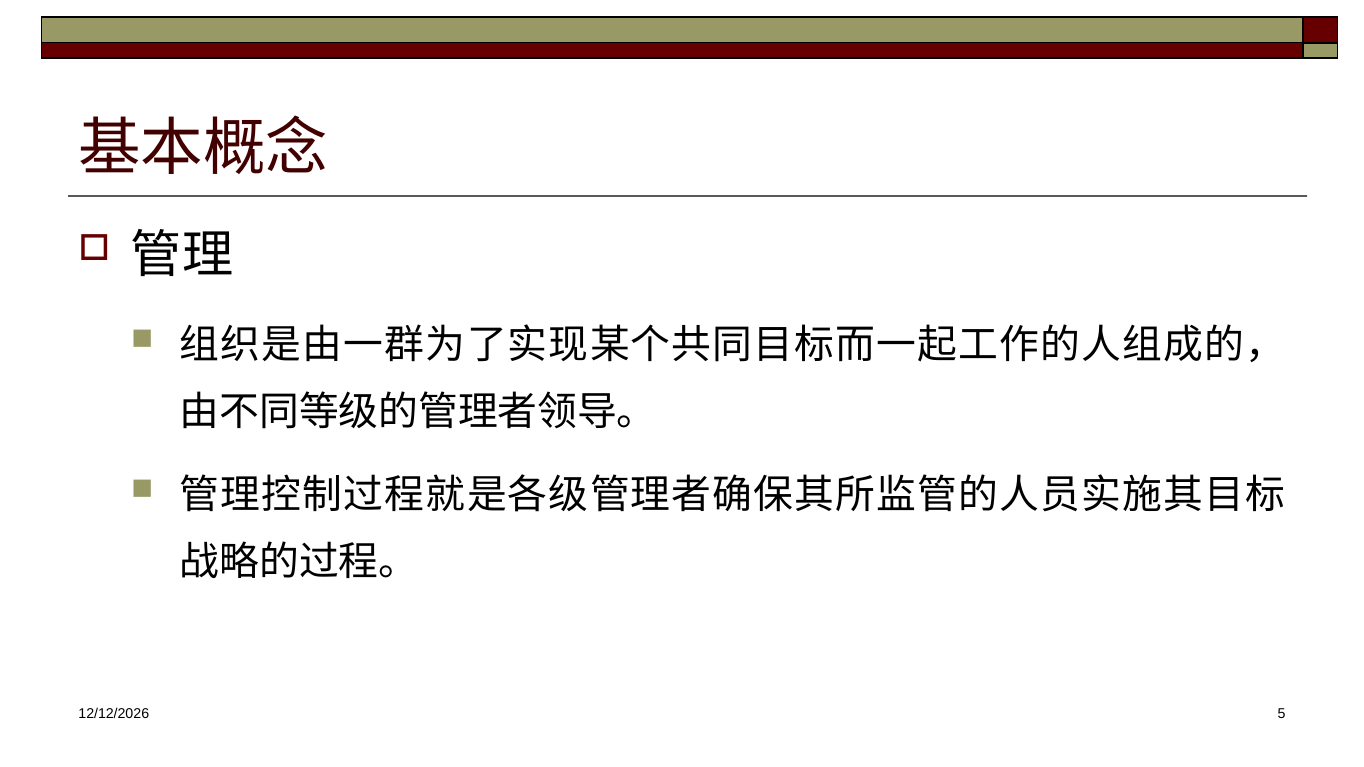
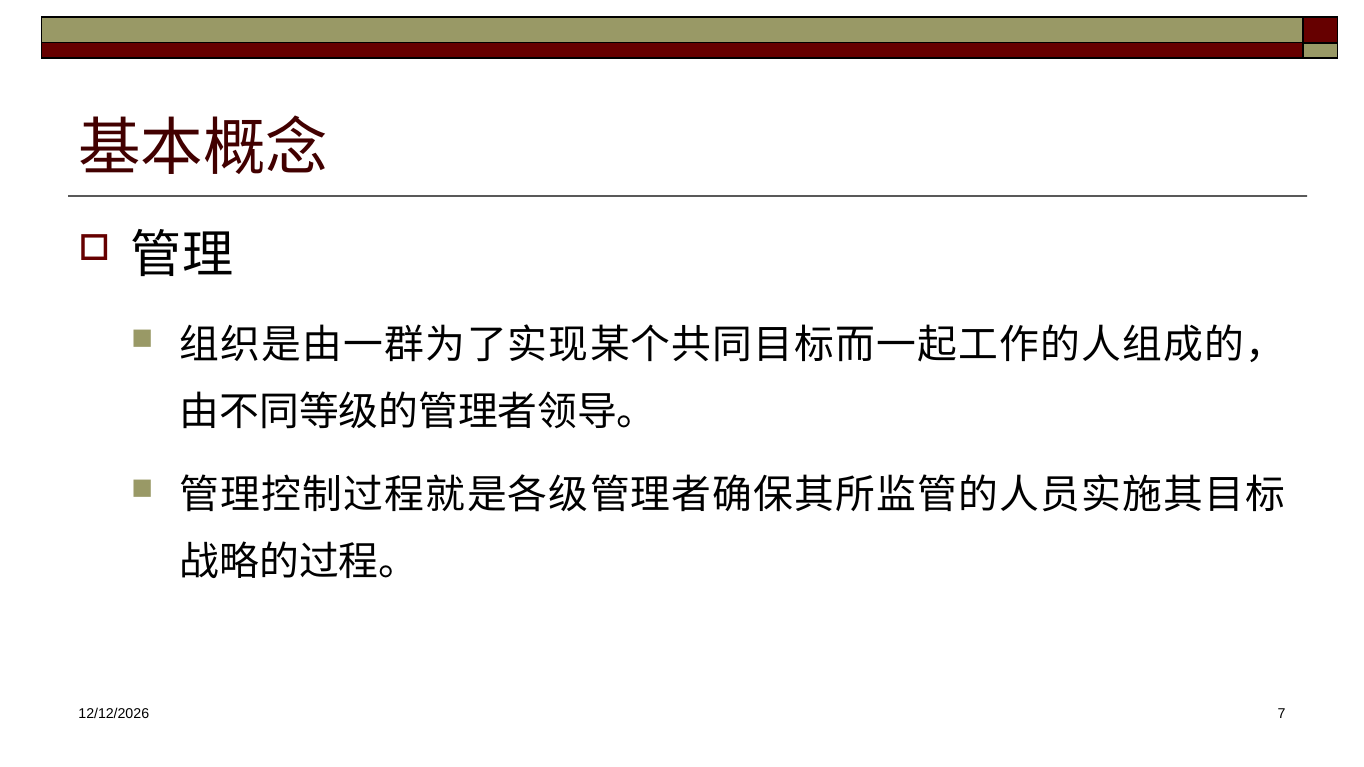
5: 5 -> 7 (1282, 714)
